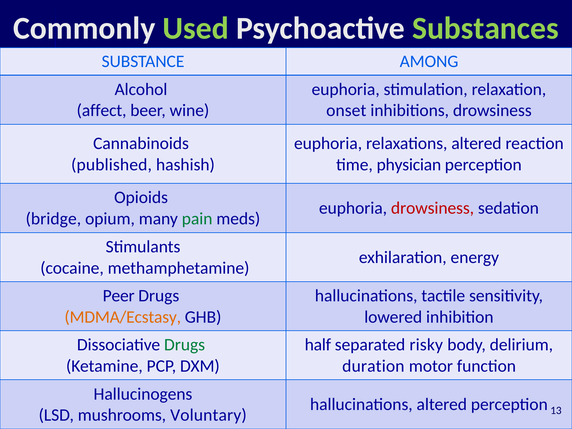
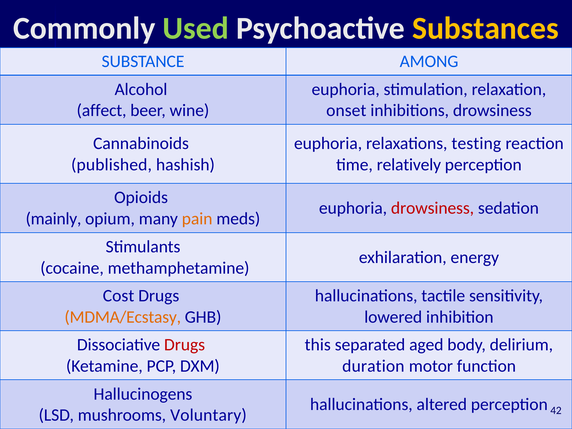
Substances colour: light green -> yellow (485, 28)
relaxations altered: altered -> testing (476, 143)
physician: physician -> relatively (409, 165)
bridge: bridge -> mainly (53, 219)
pain colour: green -> orange (197, 219)
Peer: Peer -> Cost (119, 296)
Drugs colour: green -> red (185, 345)
half: half -> this (318, 345)
risky: risky -> aged (426, 345)
13: 13 -> 42 (556, 411)
